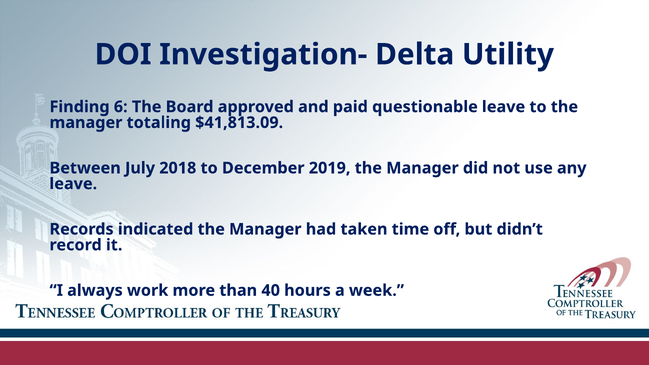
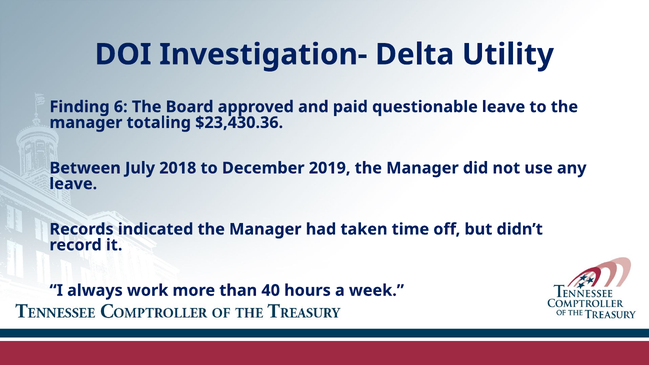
$41,813.09: $41,813.09 -> $23,430.36 (239, 123)
